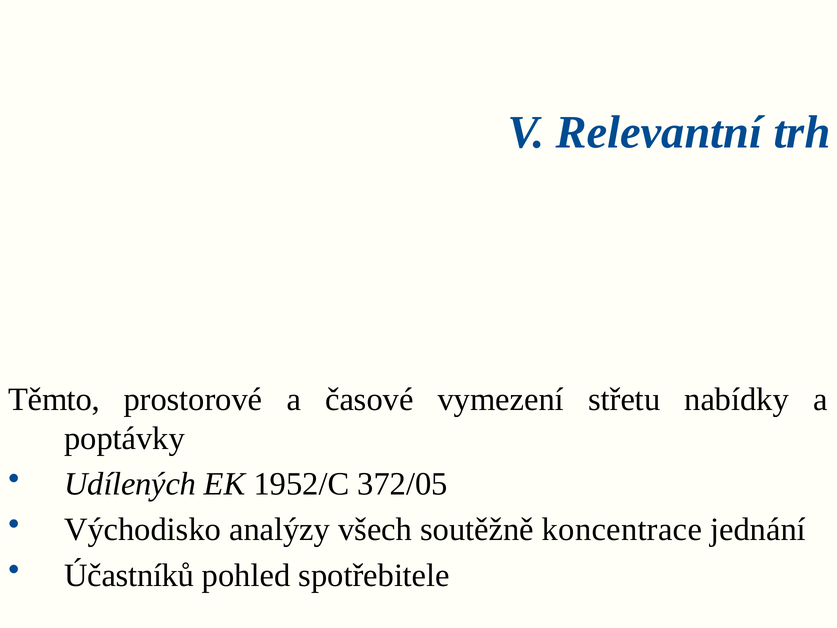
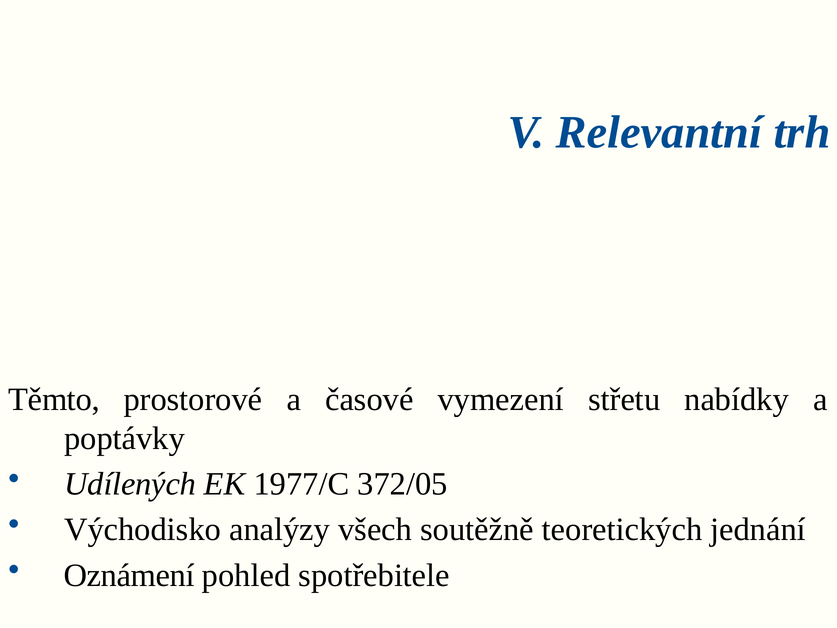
1952/C: 1952/C -> 1977/C (302, 484)
koncentrace: koncentrace -> teoretických (622, 529)
Účastníků: Účastníků -> Oznámení (129, 575)
